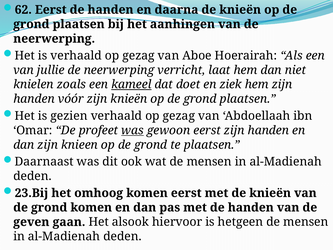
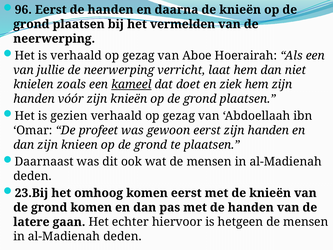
62: 62 -> 96 (23, 10)
aanhingen: aanhingen -> vermelden (183, 24)
was underline: present -> none (132, 130)
geven: geven -> latere (31, 222)
alsook: alsook -> echter (130, 222)
